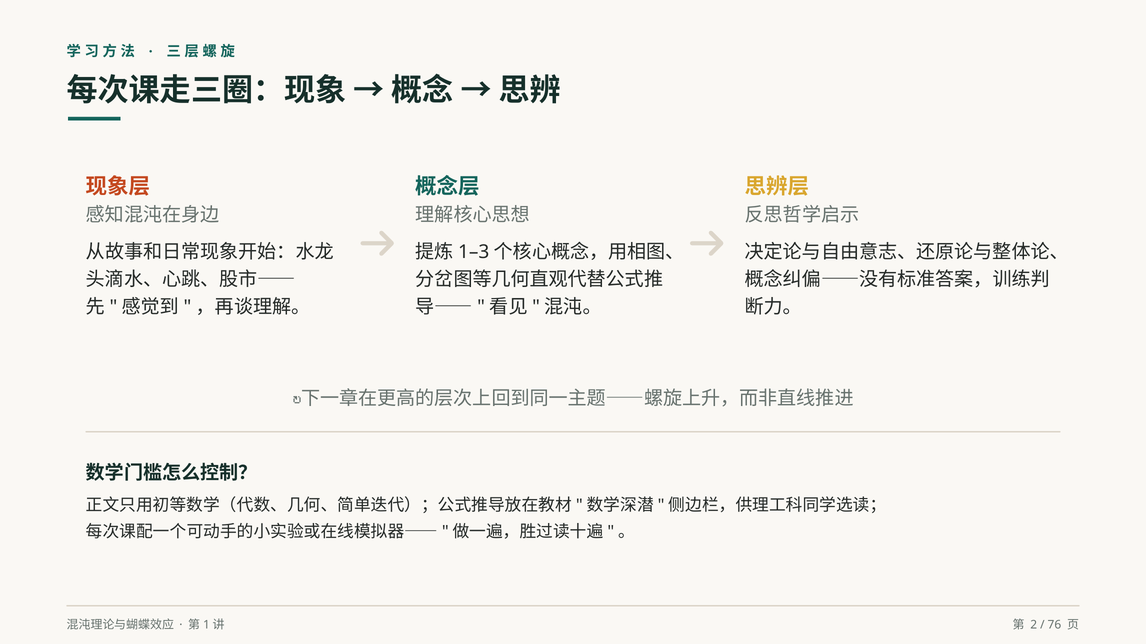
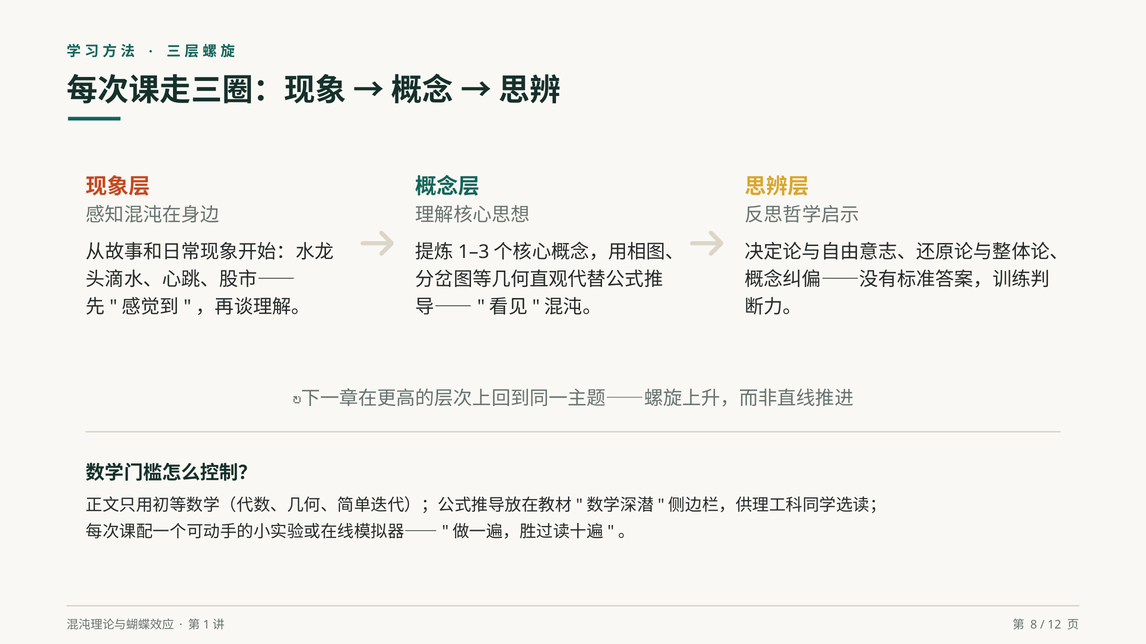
2: 2 -> 8 (1034, 625)
76: 76 -> 12 (1054, 625)
